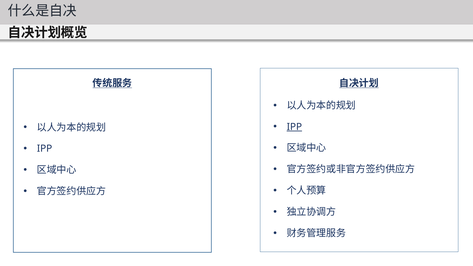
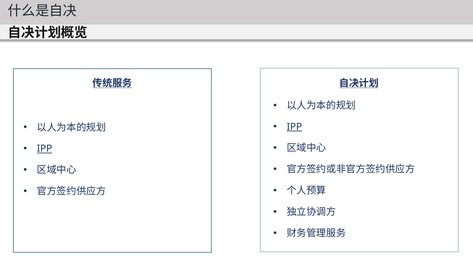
IPP underline: none -> present (45, 149)
